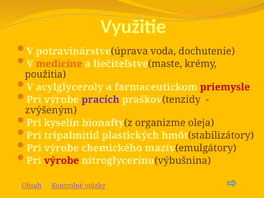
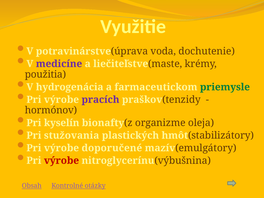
medicíne colour: orange -> purple (59, 64)
acylglyceroly: acylglyceroly -> hydrogenácia (70, 87)
priemysle colour: red -> green (225, 87)
zvýšeným: zvýšeným -> hormónov (51, 110)
tripalmitid: tripalmitid -> stužovania (72, 135)
chemického: chemického -> doporučené (112, 148)
